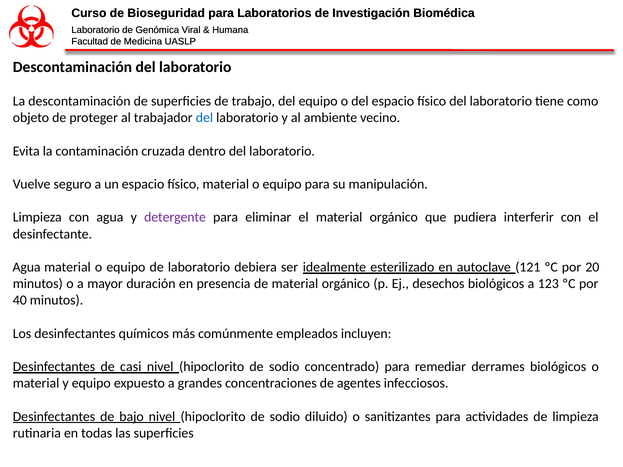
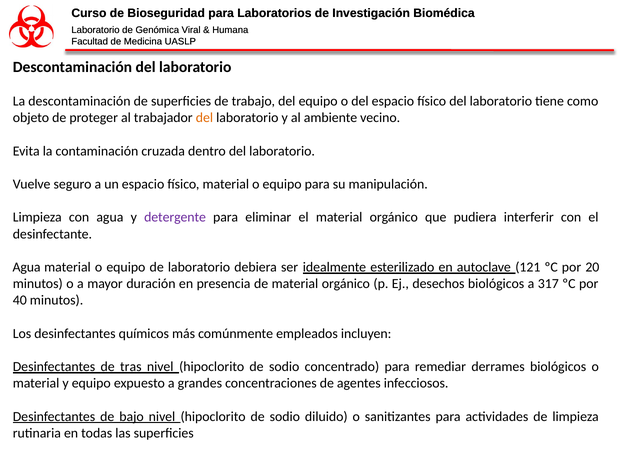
del colour: blue -> orange (204, 118)
123: 123 -> 317 (548, 284)
casi: casi -> tras (131, 367)
